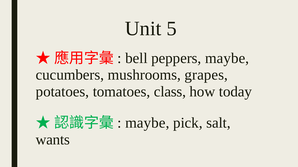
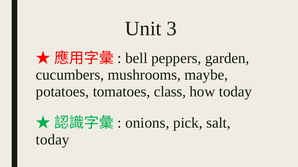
5: 5 -> 3 (172, 29)
peppers maybe: maybe -> garden (227, 58)
grapes: grapes -> maybe (206, 75)
maybe: maybe -> onions (147, 123)
wants: wants -> today (53, 140)
